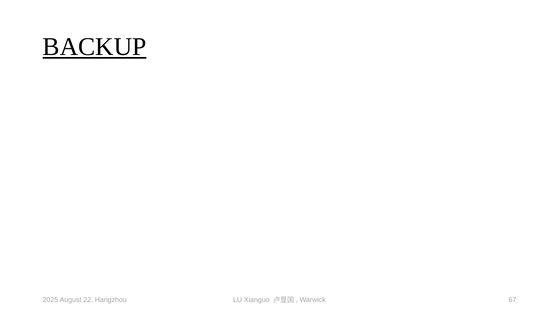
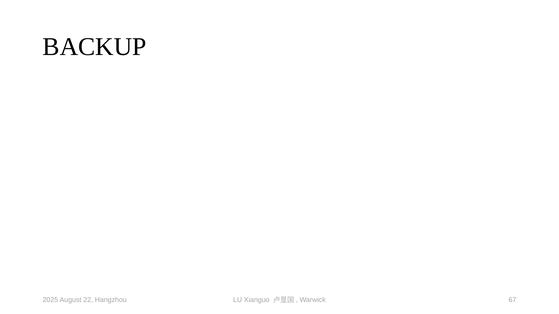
BACKUP underline: present -> none (95, 47)
